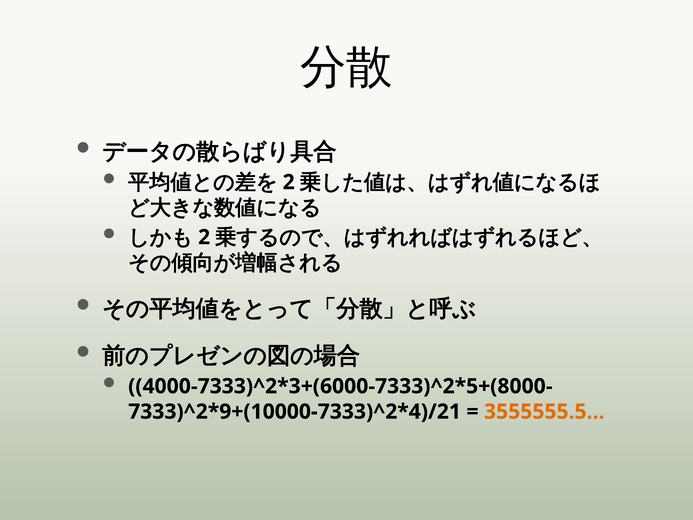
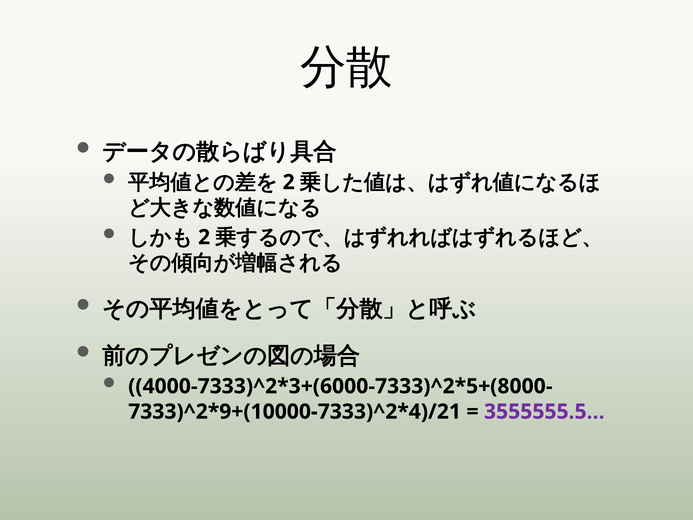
3555555.5… colour: orange -> purple (544, 411)
